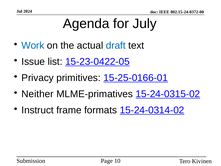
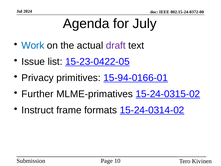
draft colour: blue -> purple (116, 45)
15-25-0166-01: 15-25-0166-01 -> 15-94-0166-01 (136, 78)
Neither: Neither -> Further (38, 94)
